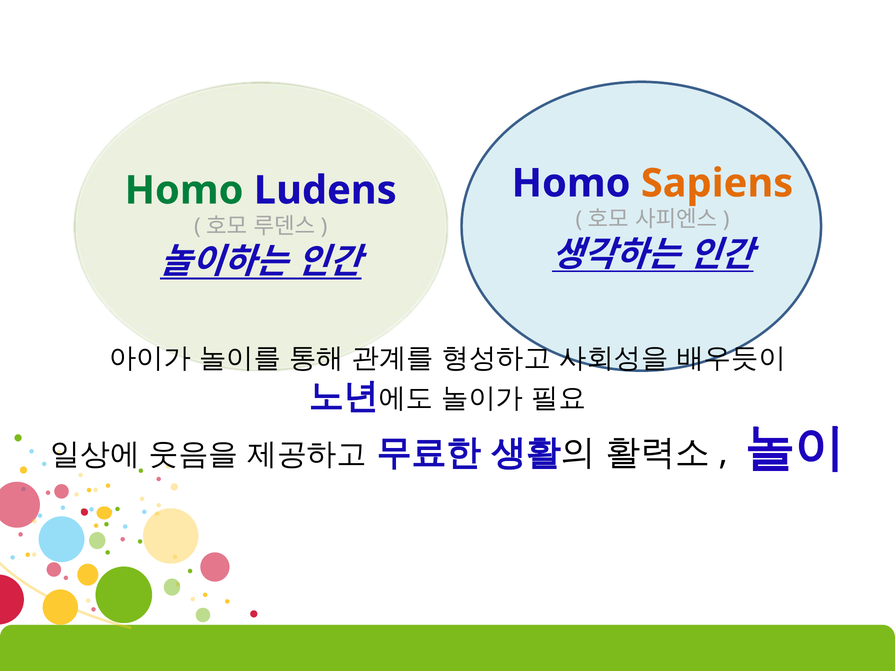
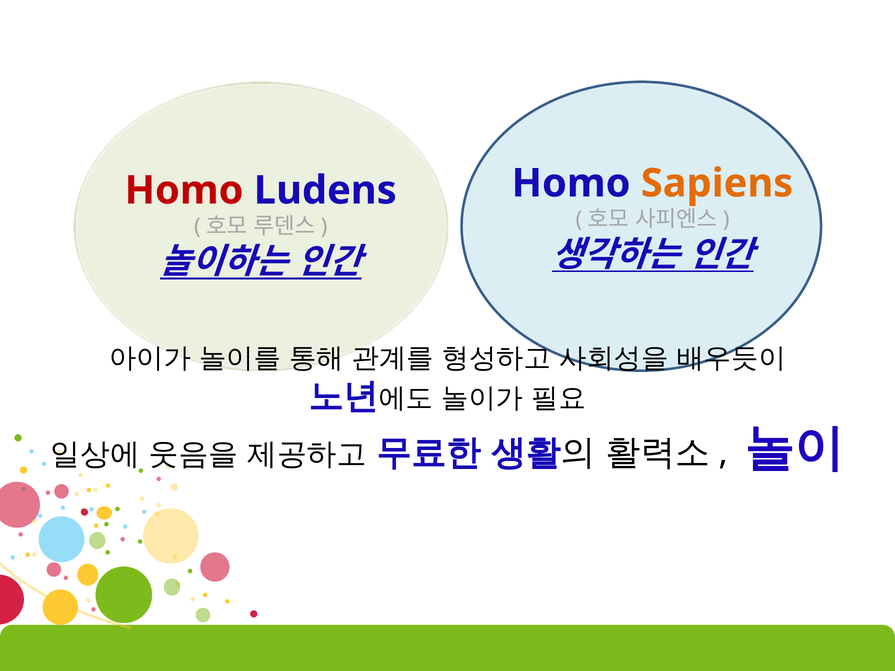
Homo colour: green -> red (184, 190)
